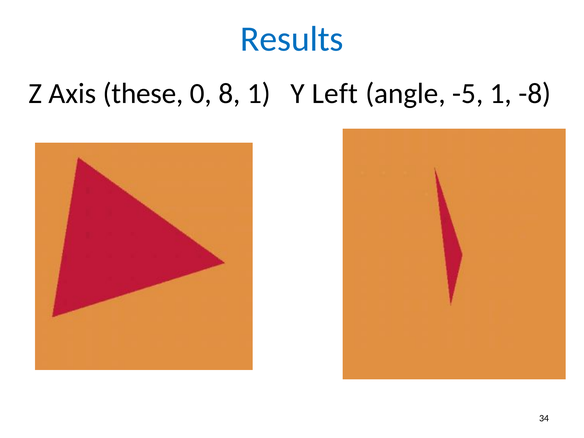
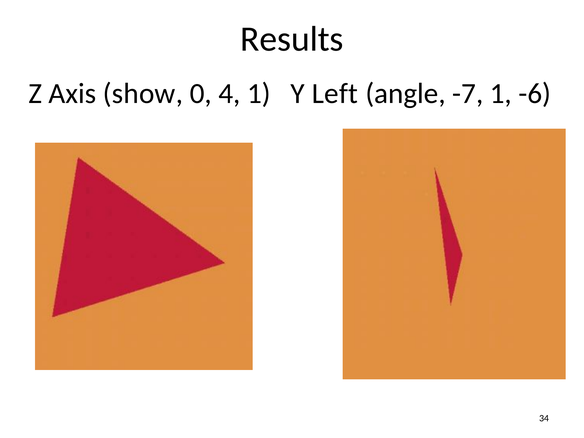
Results colour: blue -> black (292, 39)
these: these -> show (143, 94)
8: 8 -> 4 (229, 94)
-5: -5 -> -7 (468, 94)
-8: -8 -> -6 (535, 94)
